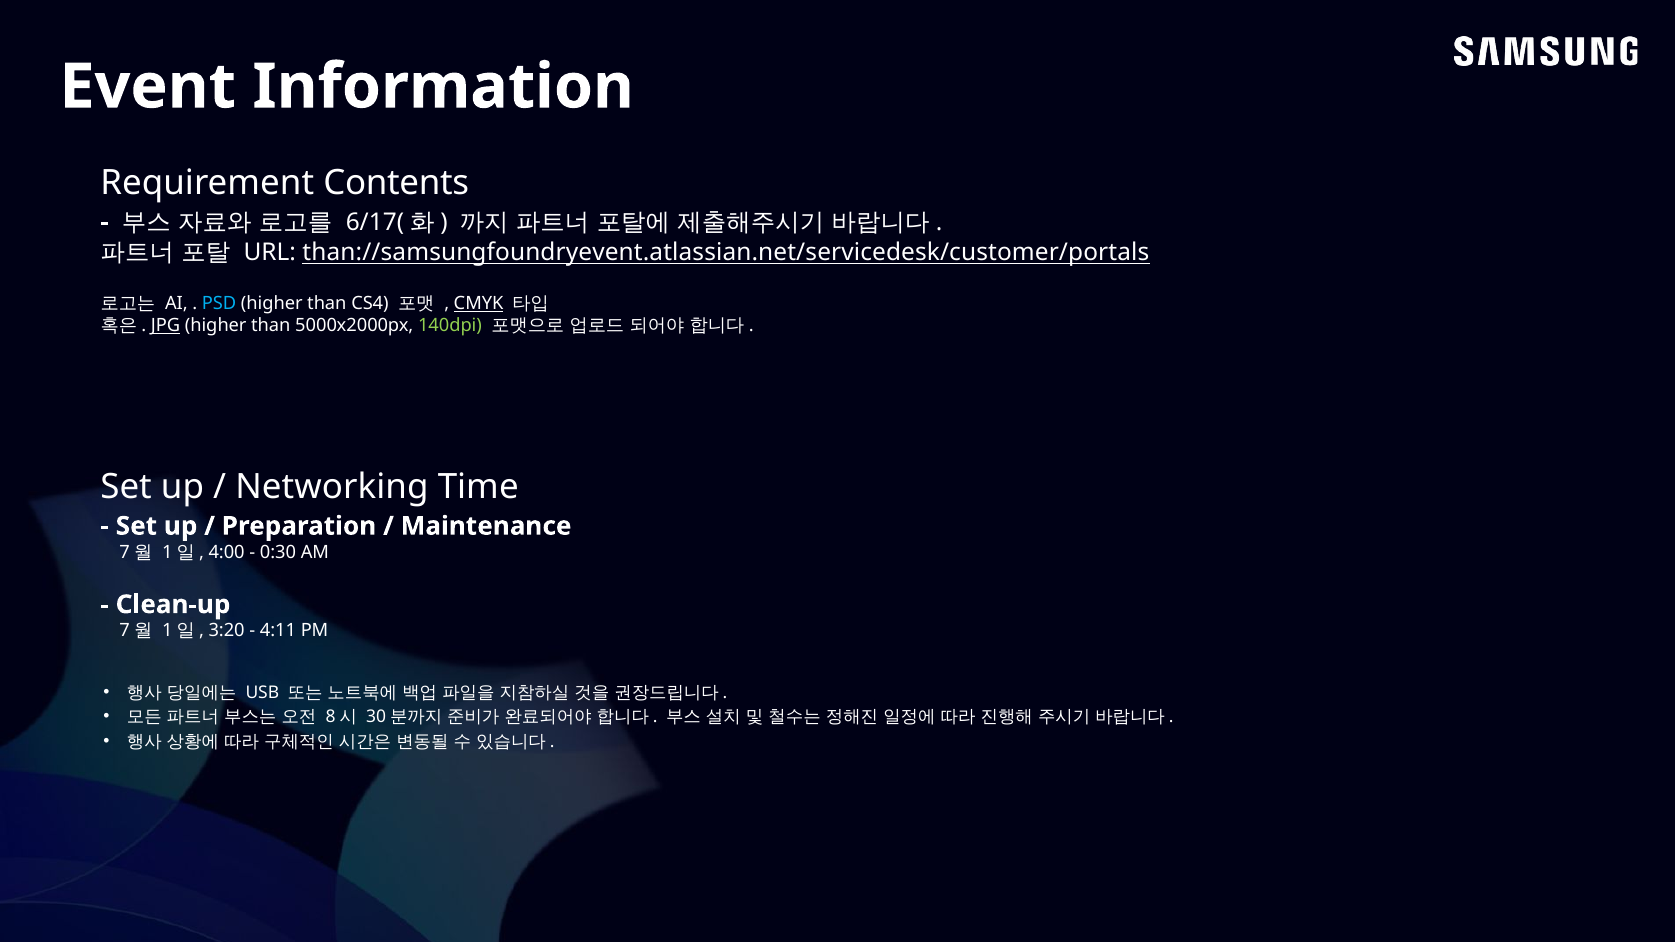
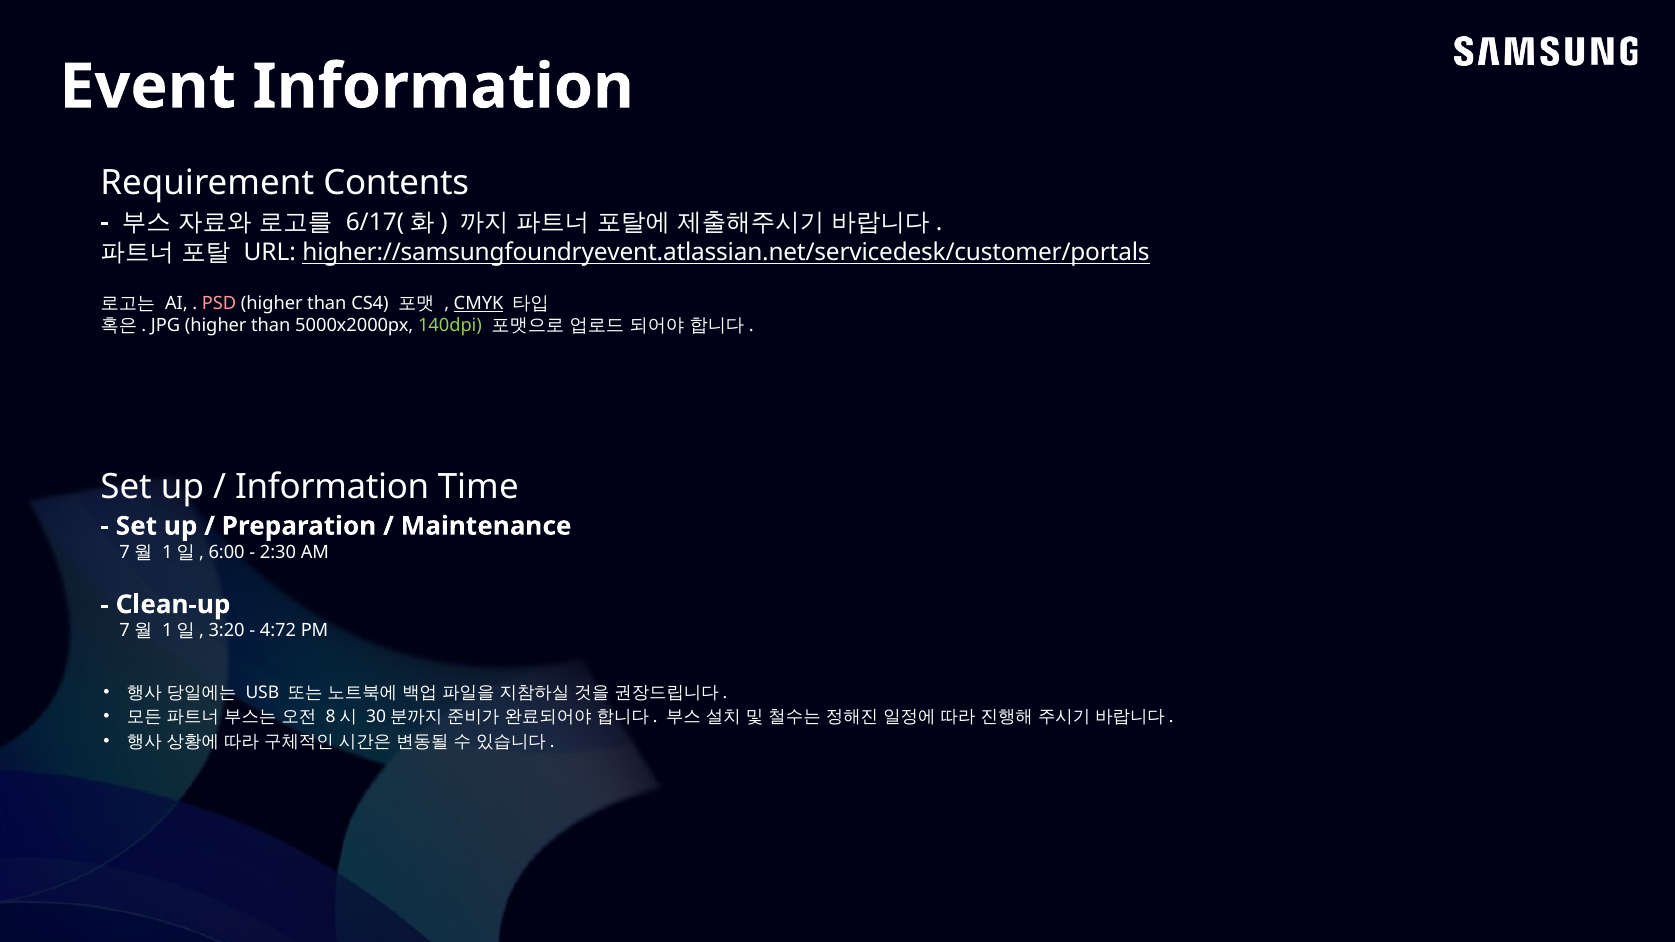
than://samsungfoundryevent.atlassian.net/servicedesk/customer/portals: than://samsungfoundryevent.atlassian.net/servicedesk/customer/portals -> higher://samsungfoundryevent.atlassian.net/servicedesk/customer/portals (726, 252)
PSD colour: light blue -> pink (219, 304)
JPG underline: present -> none (166, 326)
Networking: Networking -> Information (332, 487)
4:00: 4:00 -> 6:00 (227, 552)
0:30: 0:30 -> 2:30 (278, 552)
4:11: 4:11 -> 4:72 (278, 631)
